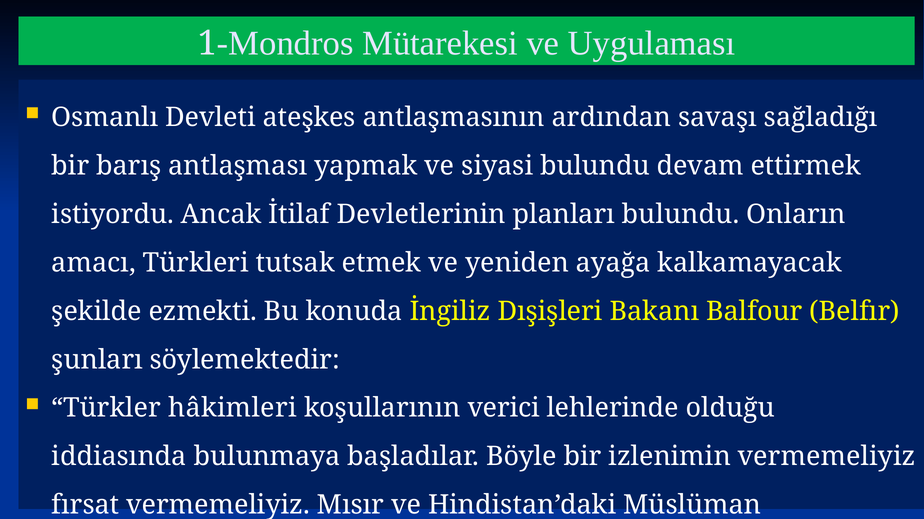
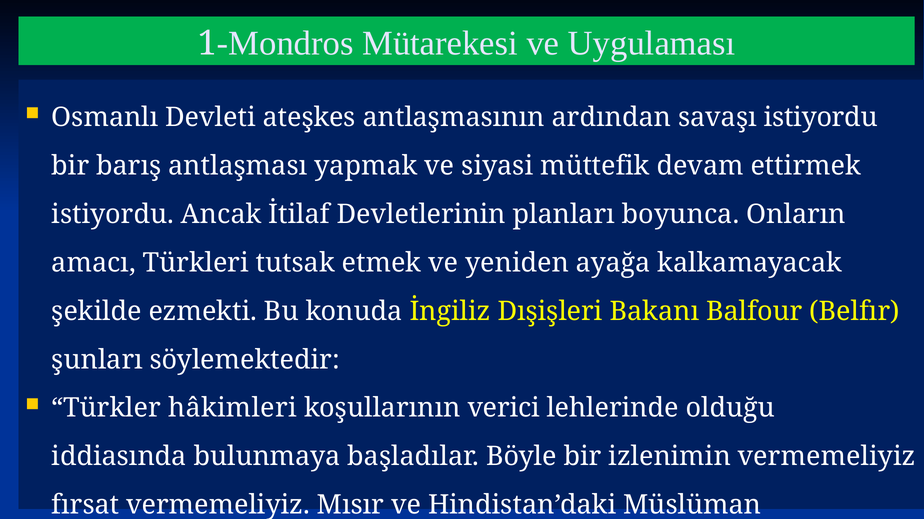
savaşı sağladığı: sağladığı -> istiyordu (821, 117)
siyasi bulundu: bulundu -> müttefik (595, 166)
planları bulundu: bulundu -> boyunca (681, 215)
